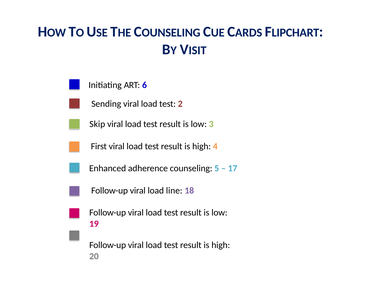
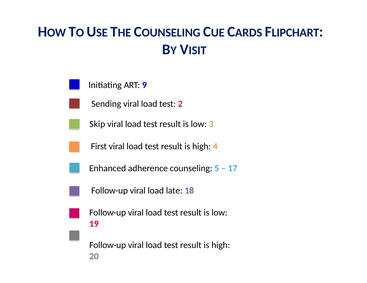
6: 6 -> 9 (144, 85)
line: line -> late (174, 191)
